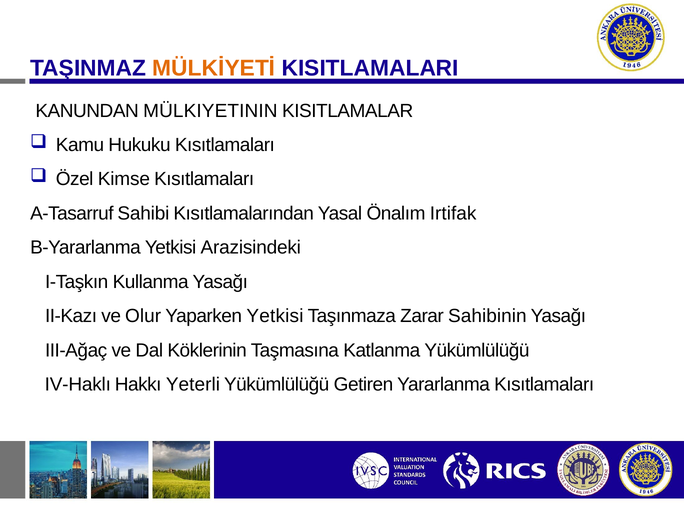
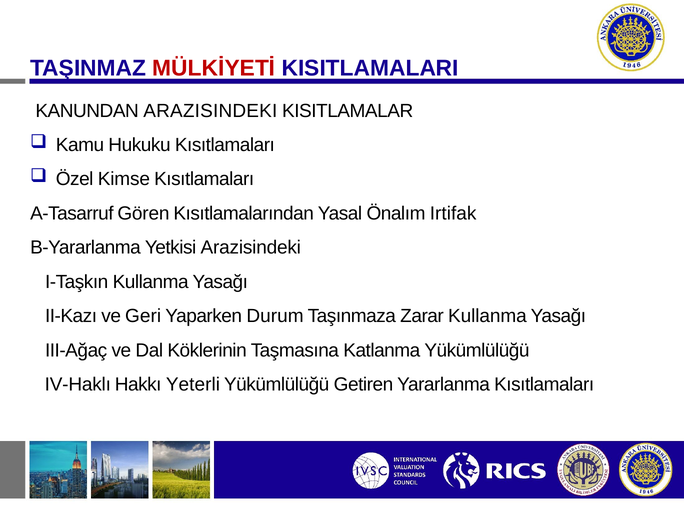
MÜLKİYETİ colour: orange -> red (214, 68)
KANUNDAN MÜLKIYETININ: MÜLKIYETININ -> ARAZISINDEKI (210, 111)
Sahibi: Sahibi -> Gören (143, 213)
Olur: Olur -> Geri (143, 316)
Yaparken Yetkisi: Yetkisi -> Durum (275, 316)
Zarar Sahibinin: Sahibinin -> Kullanma (487, 316)
